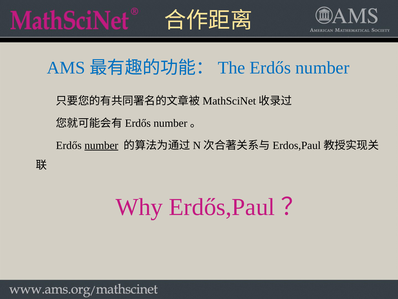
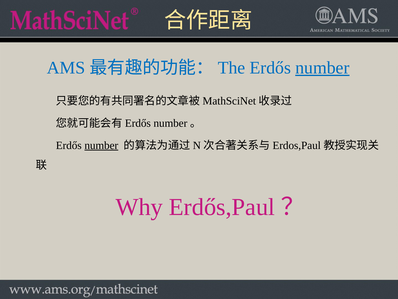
number underline: none -> present (322, 68)
